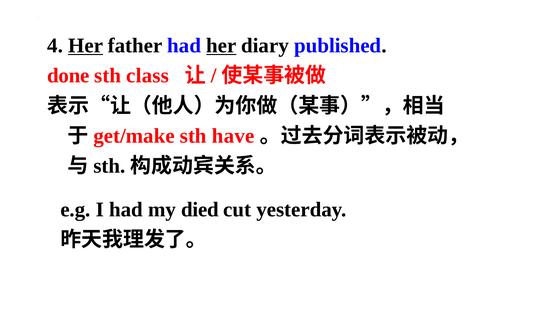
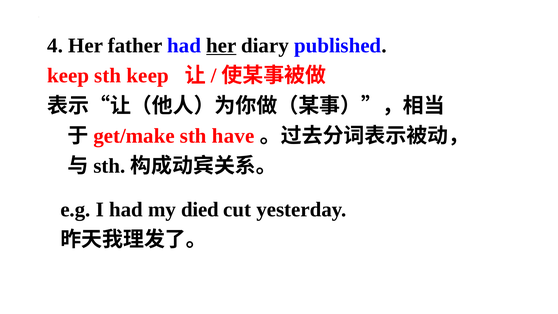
Her underline: present -> none (86, 45)
done: done -> keep (68, 76)
sth class: class -> keep (148, 76)
